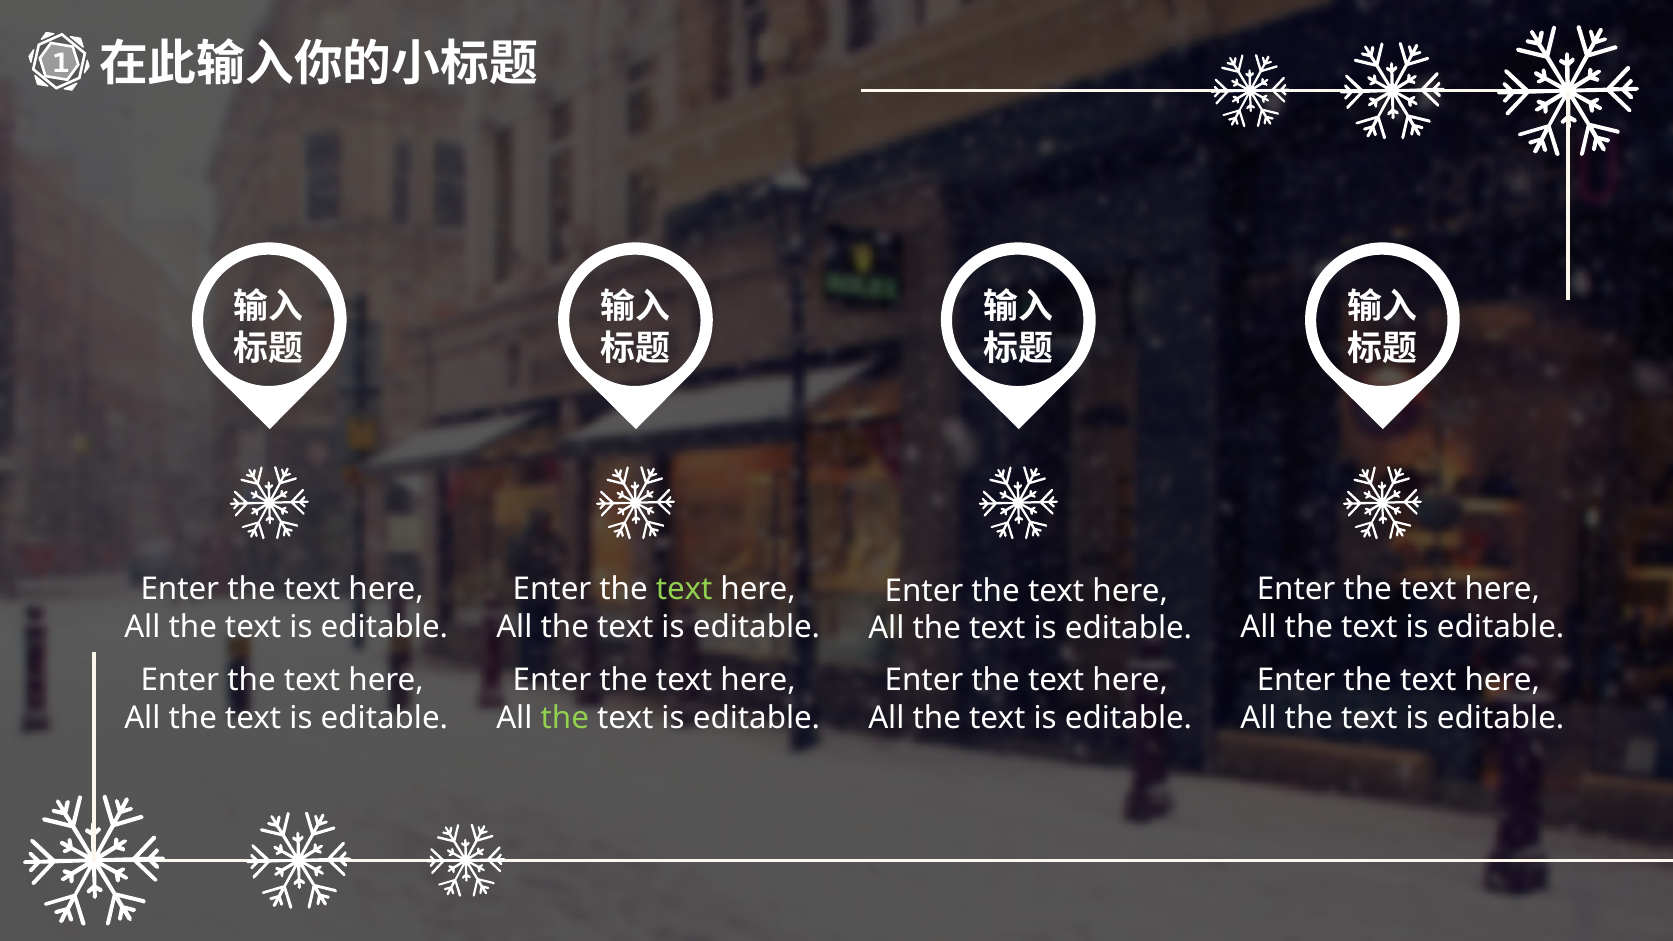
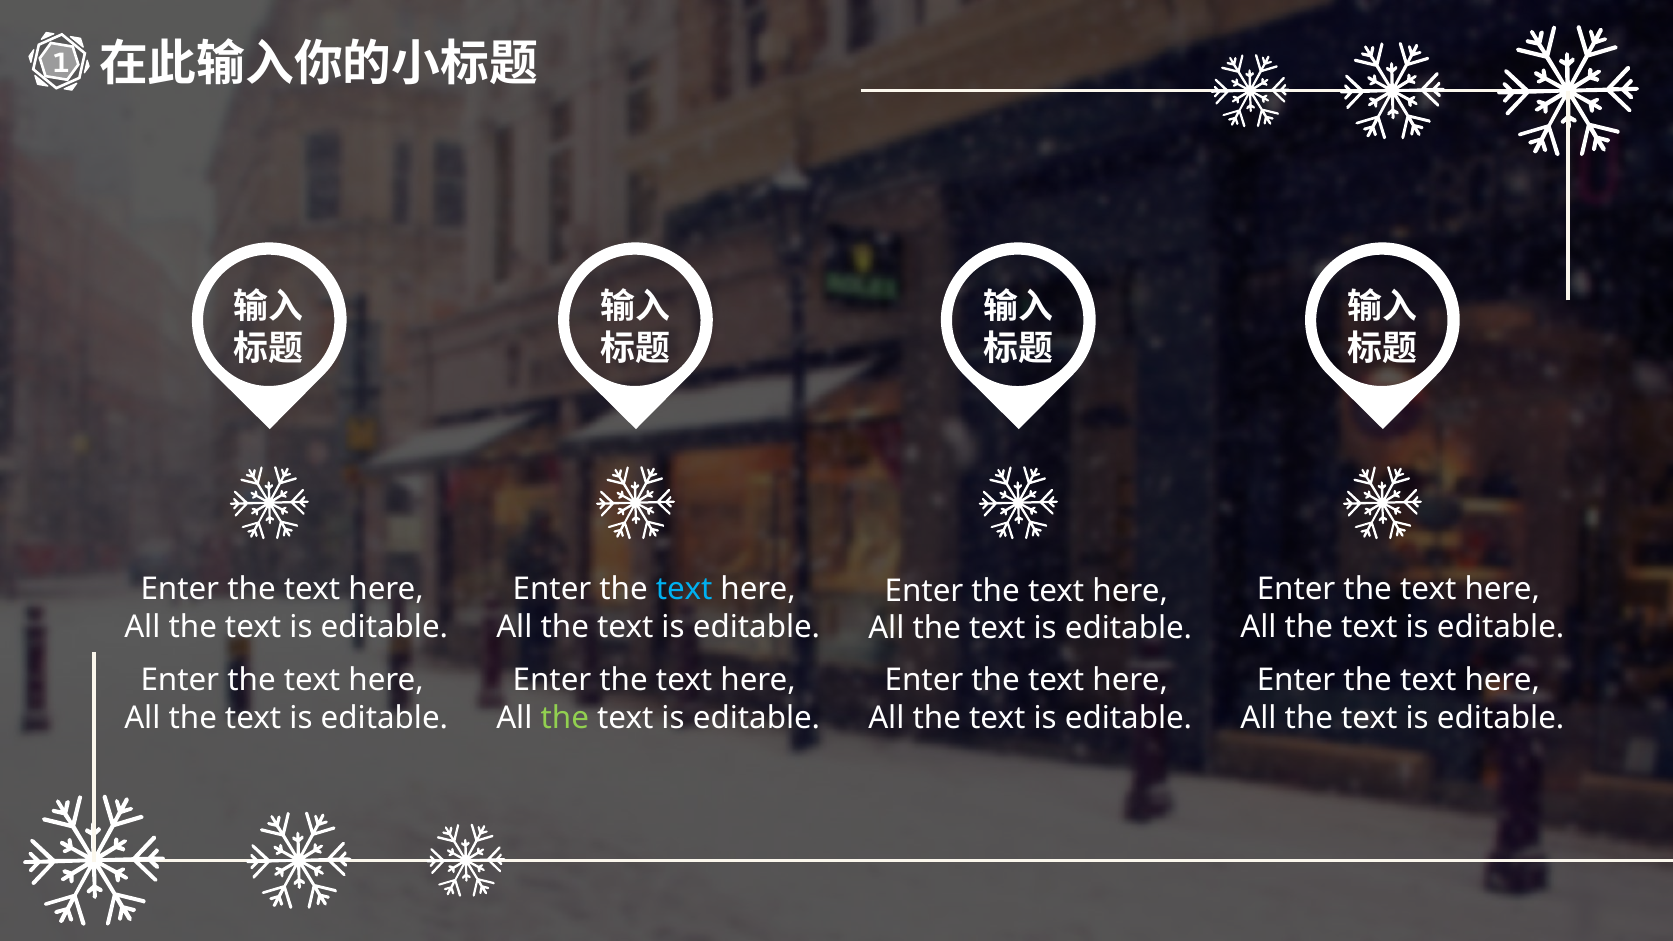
text colour: light green -> light blue (684, 590)
